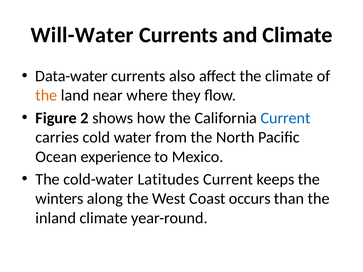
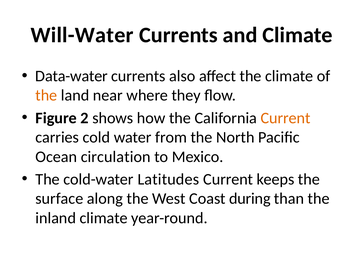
Current colour: blue -> orange (286, 118)
experience: experience -> circulation (116, 157)
winters: winters -> surface (59, 199)
occurs: occurs -> during (250, 199)
